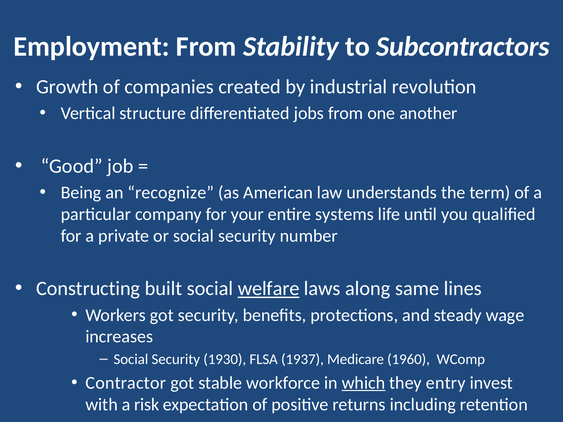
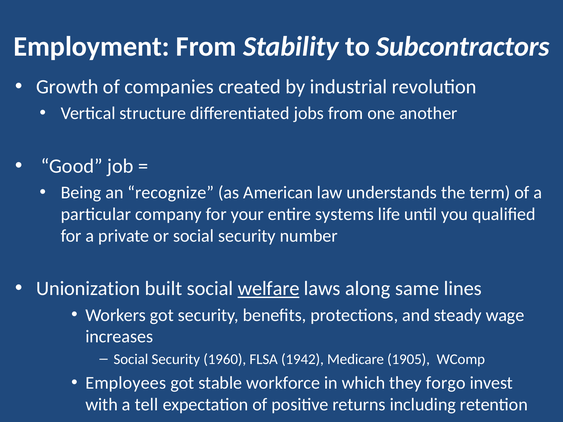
Constructing: Constructing -> Unionization (88, 289)
1930: 1930 -> 1960 (225, 359)
1937: 1937 -> 1942 (302, 359)
1960: 1960 -> 1905 (409, 359)
Contractor: Contractor -> Employees (126, 383)
which underline: present -> none (363, 383)
entry: entry -> forgo (446, 383)
risk: risk -> tell (147, 405)
